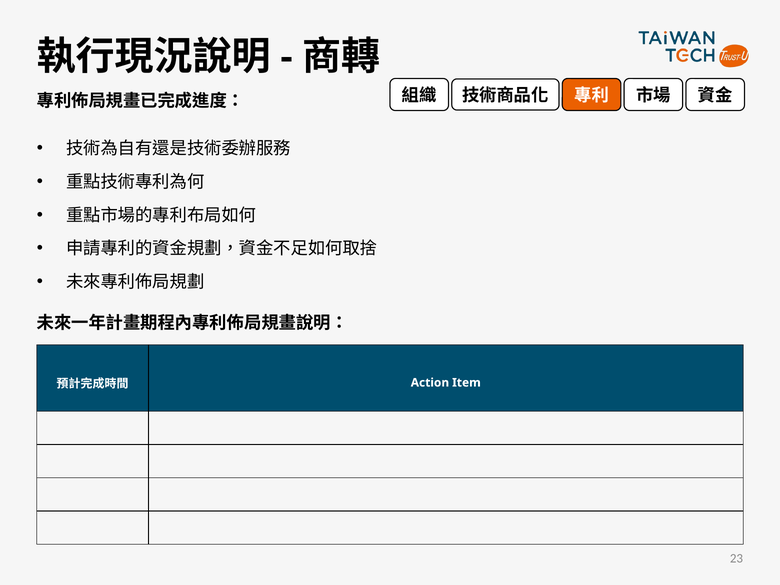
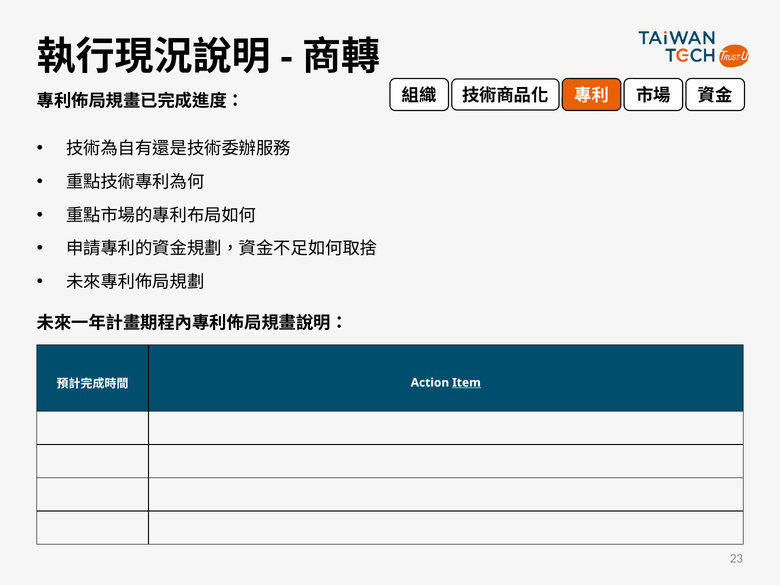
Item underline: none -> present (466, 383)
